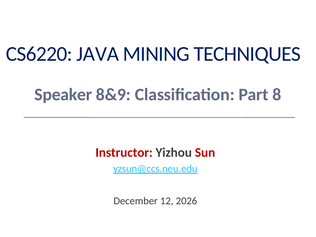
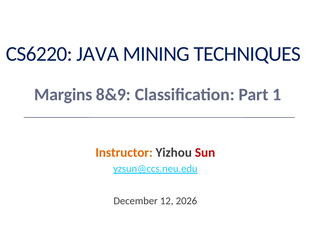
Speaker: Speaker -> Margins (63, 95)
8: 8 -> 1 (277, 95)
Instructor colour: red -> orange (124, 153)
